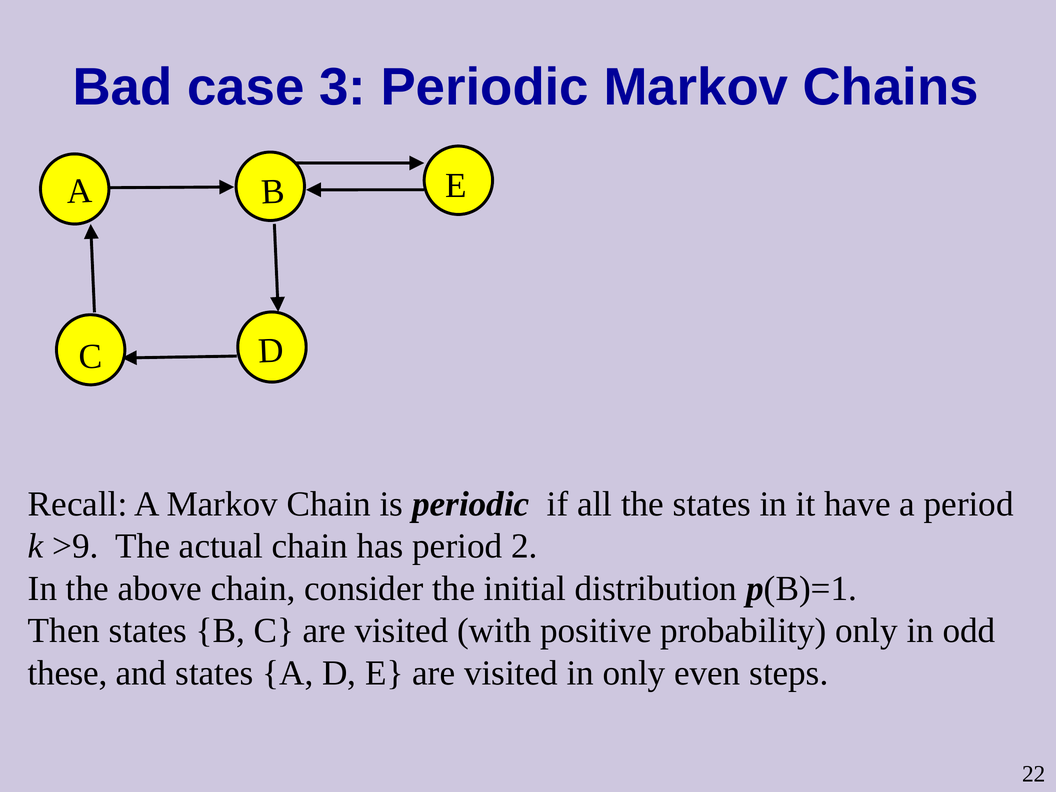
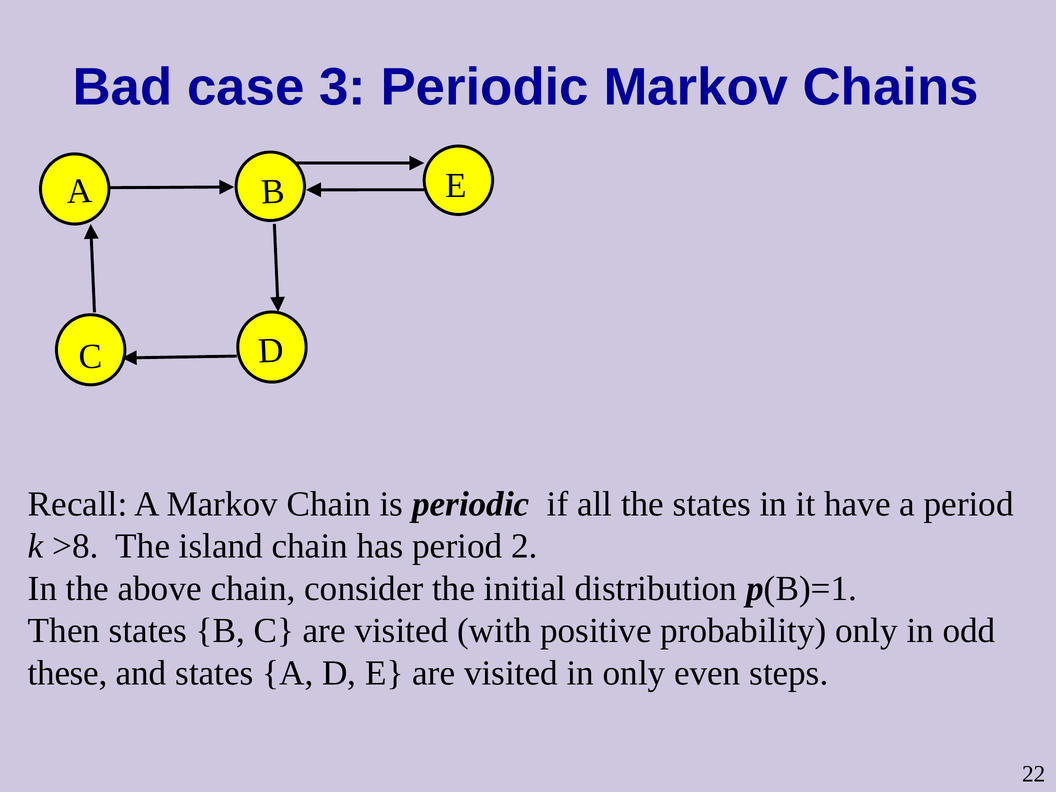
>9: >9 -> >8 (75, 546)
actual: actual -> island (221, 546)
